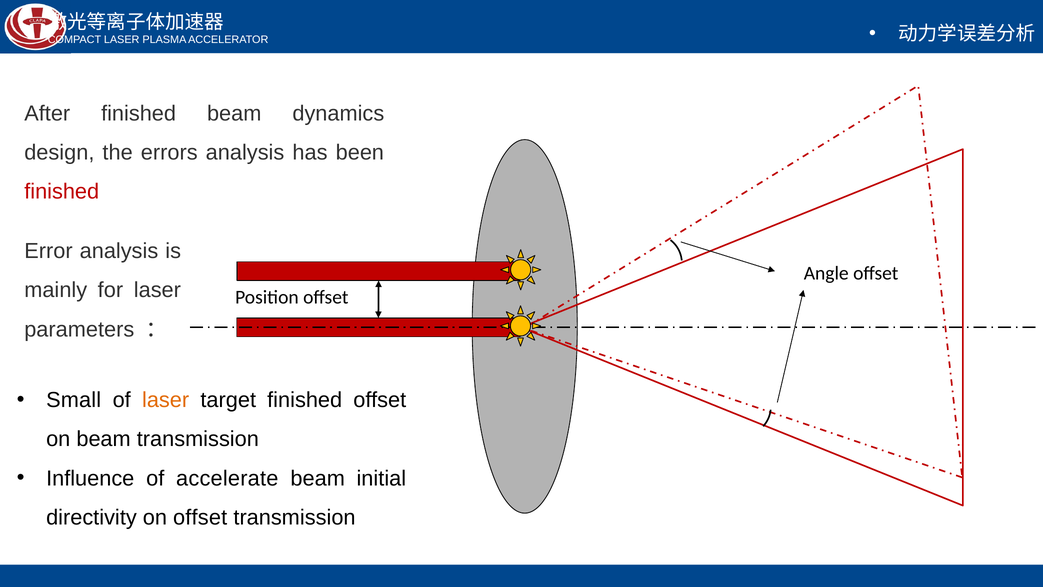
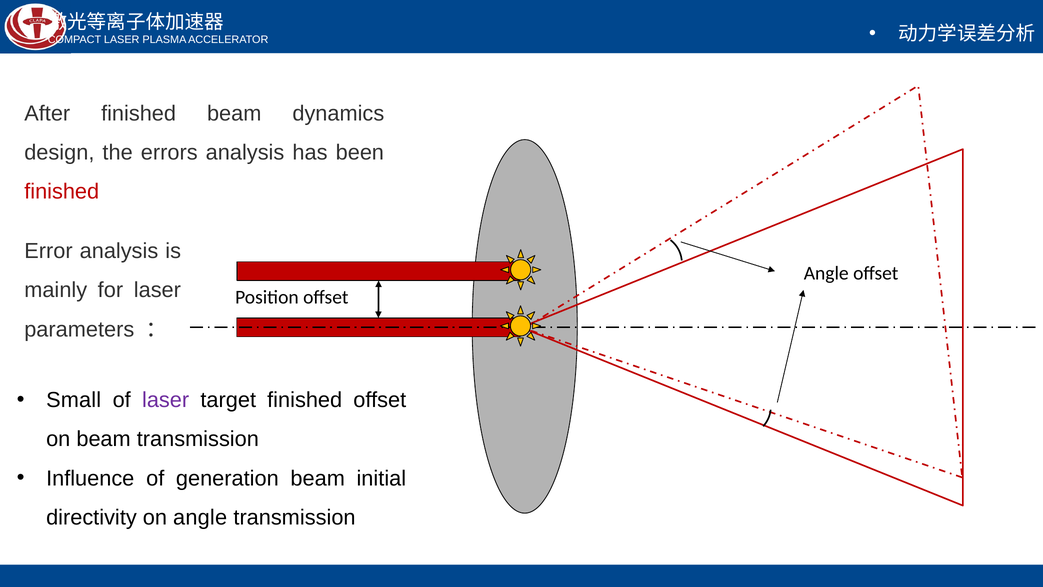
laser colour: orange -> purple (166, 400)
accelerate: accelerate -> generation (227, 478)
on offset: offset -> angle (200, 517)
